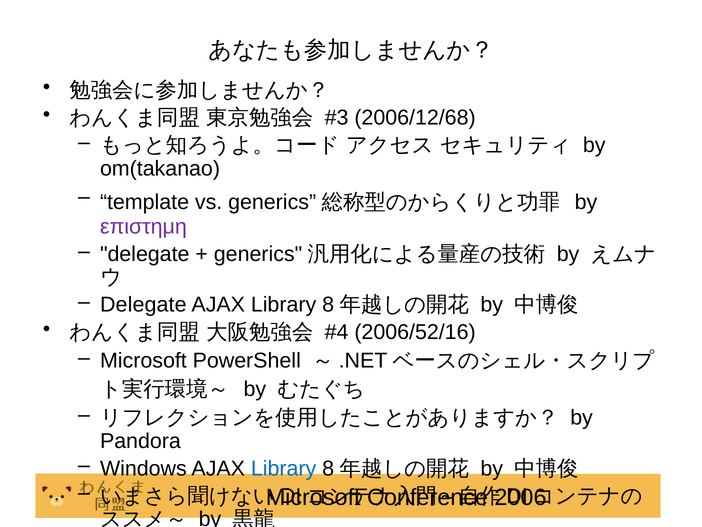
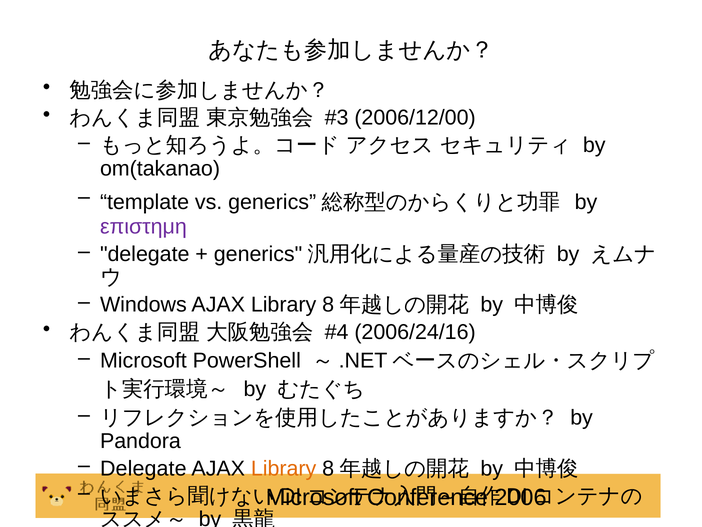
2006/12/68: 2006/12/68 -> 2006/12/00 (415, 118)
Delegate: Delegate -> Windows (143, 304)
2006/52/16: 2006/52/16 -> 2006/24/16 (415, 332)
Windows: Windows -> Delegate (143, 468)
Library colour: blue -> orange (284, 468)
